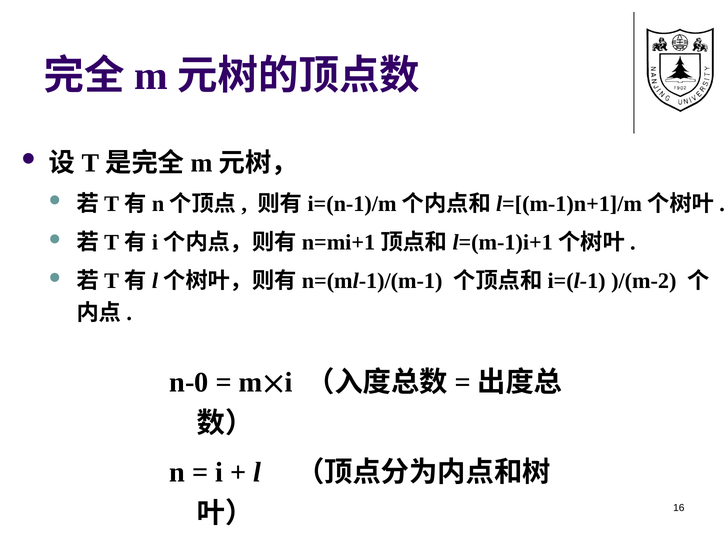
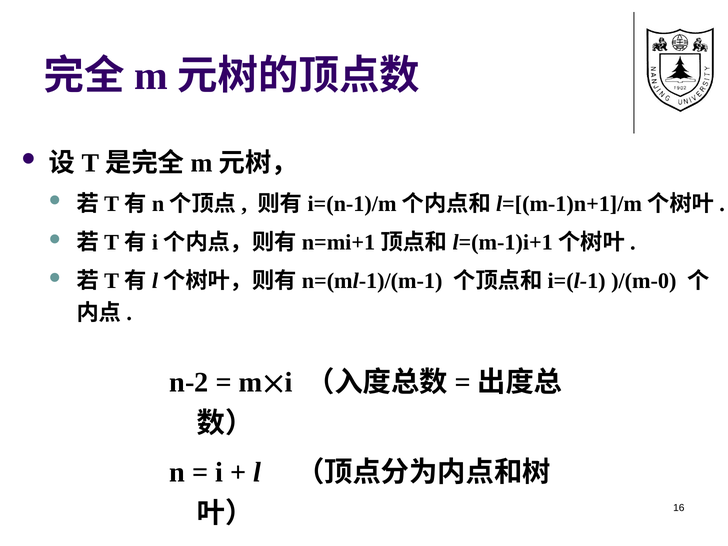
)/(m-2: )/(m-2 -> )/(m-0 (644, 281)
n-0: n-0 -> n-2 (189, 383)
